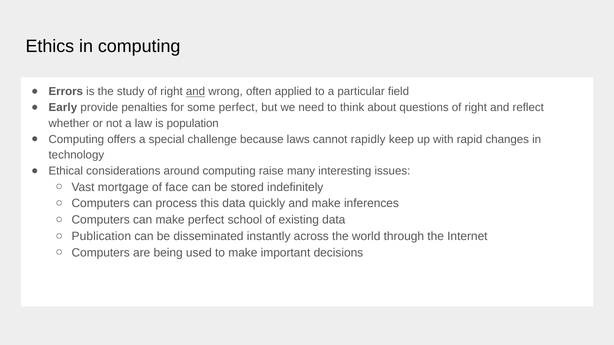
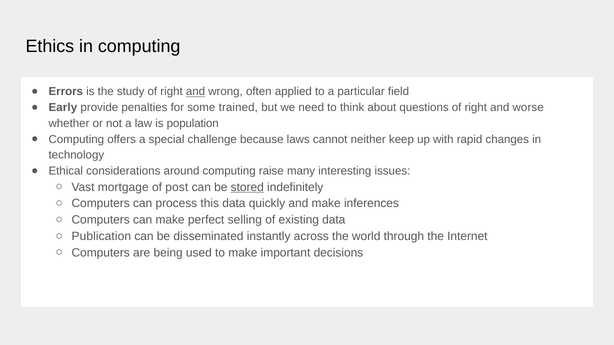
some perfect: perfect -> trained (238, 108)
reflect: reflect -> worse (528, 108)
rapidly: rapidly -> neither (368, 139)
face: face -> post (177, 187)
stored underline: none -> present (247, 187)
school: school -> selling (245, 220)
